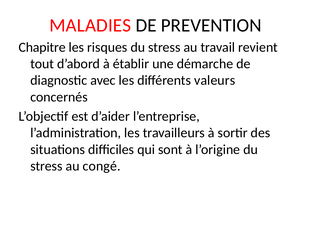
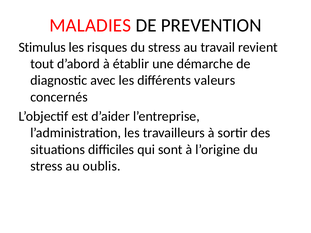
Chapitre: Chapitre -> Stimulus (42, 47)
congé: congé -> oublis (102, 166)
